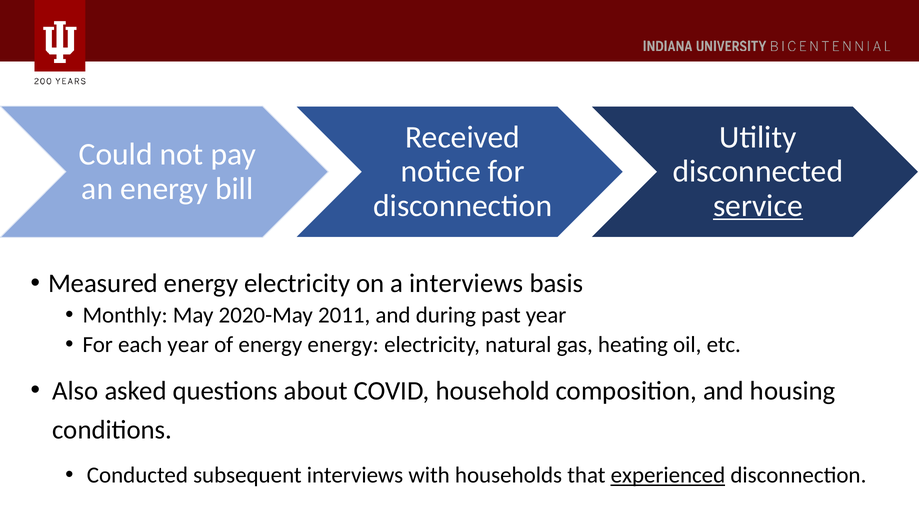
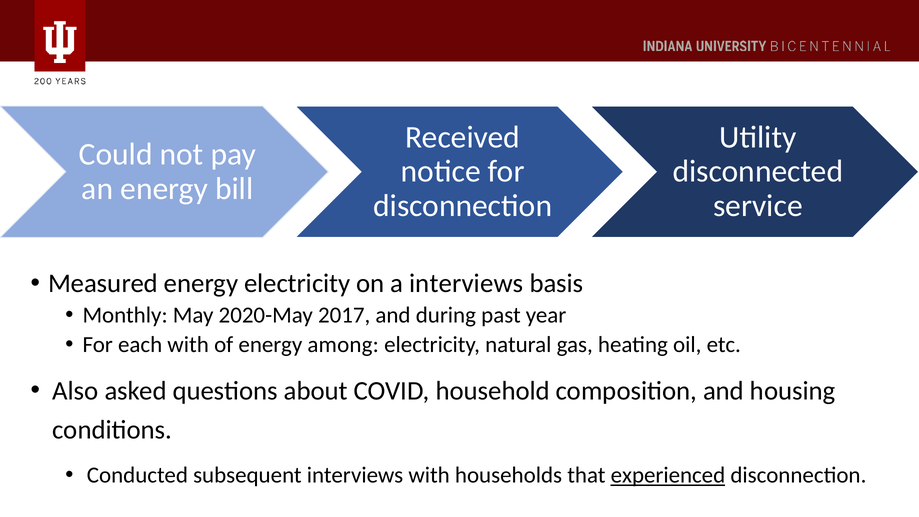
service underline: present -> none (758, 206)
2011: 2011 -> 2017 (344, 315)
each year: year -> with (188, 345)
energy energy: energy -> among (343, 345)
